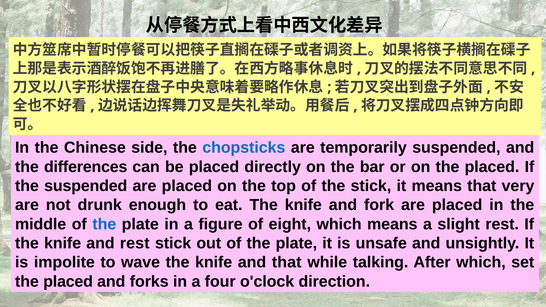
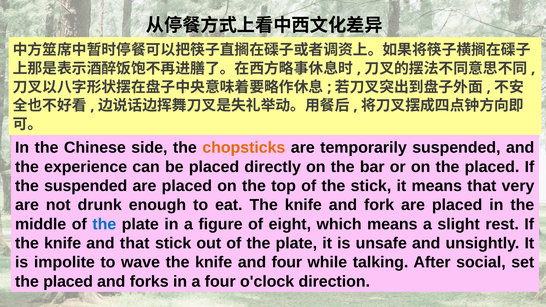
chopsticks colour: blue -> orange (244, 148)
differences: differences -> experience (86, 167)
and rest: rest -> that (135, 243)
and that: that -> four (287, 262)
After which: which -> social (481, 262)
